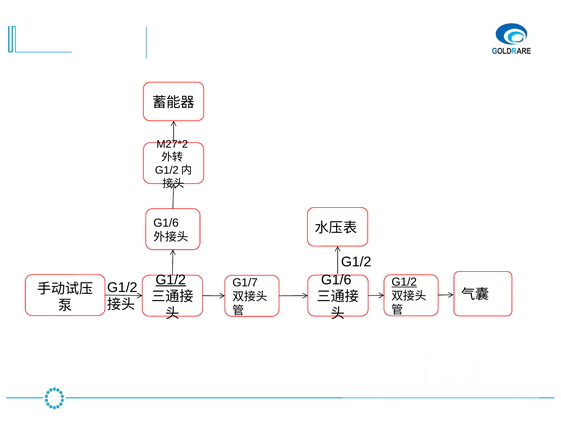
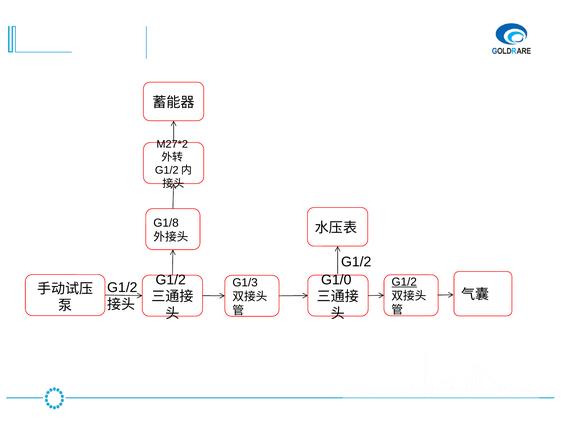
G1/6: G1/6 -> G1/8 (166, 223)
G1/6: G1/6 -> G1/0 (336, 280)
G1/2 underline: present -> none (171, 280)
G1/7: G1/7 -> G1/3 (245, 282)
